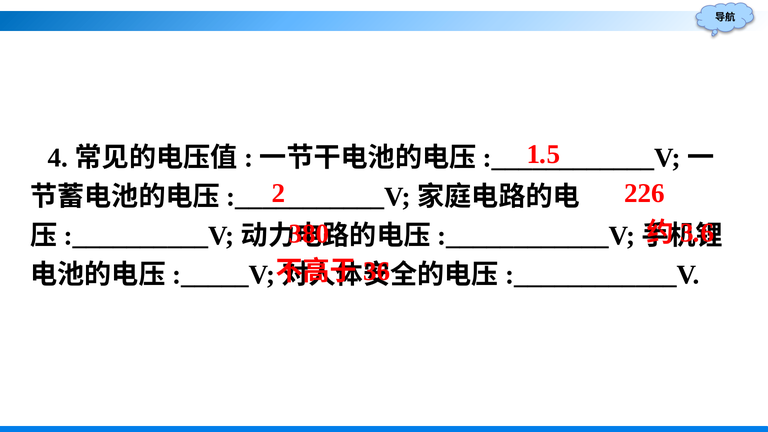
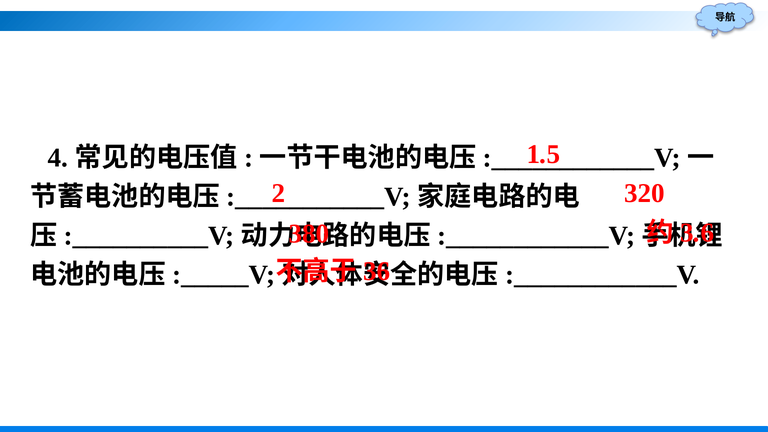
226: 226 -> 320 (645, 193)
